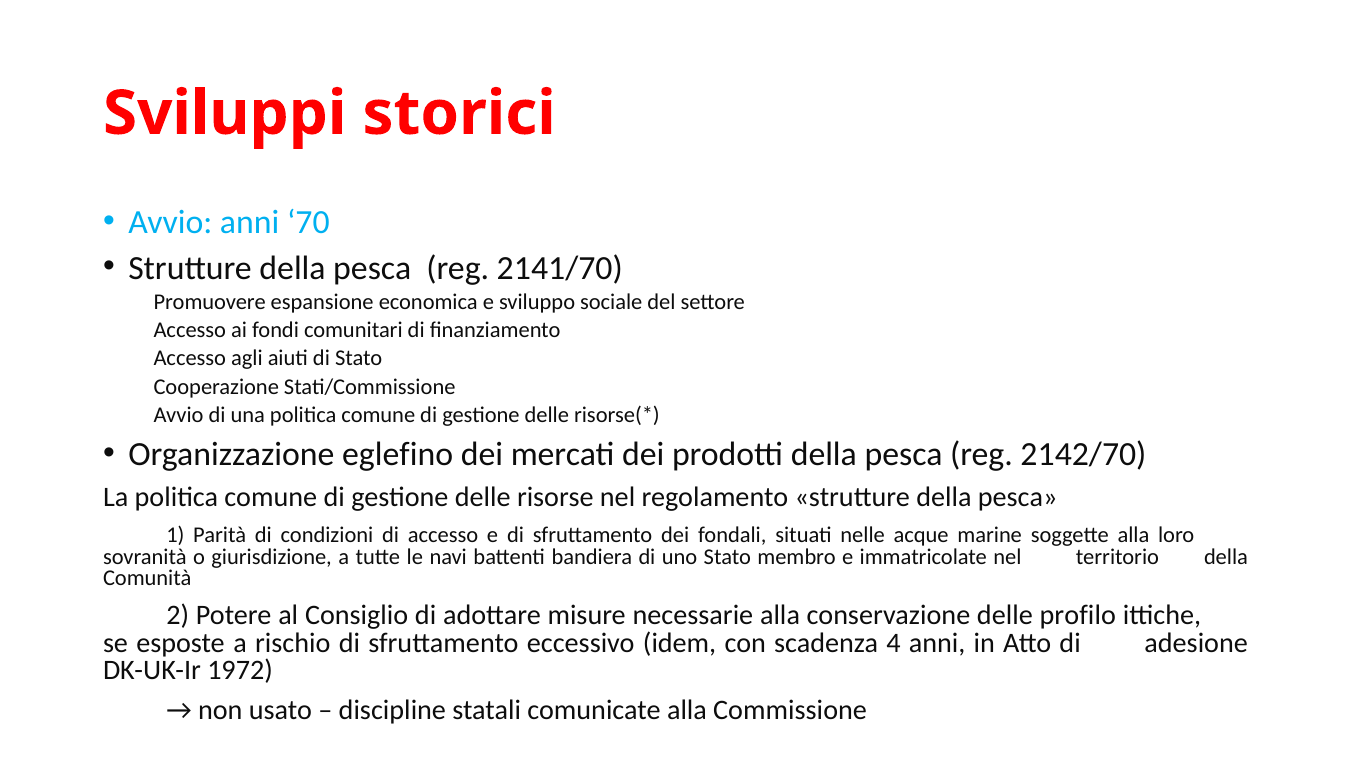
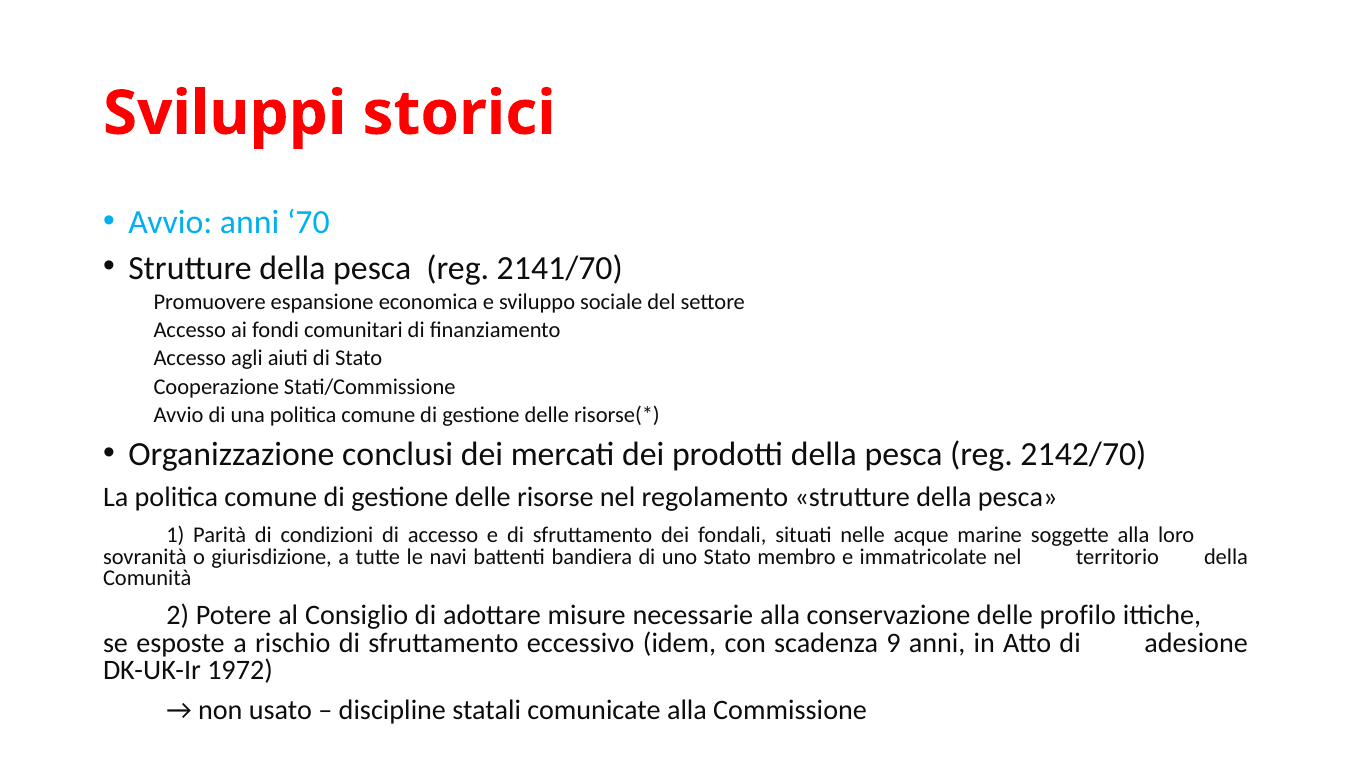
eglefino: eglefino -> conclusi (398, 454)
4: 4 -> 9 (893, 643)
